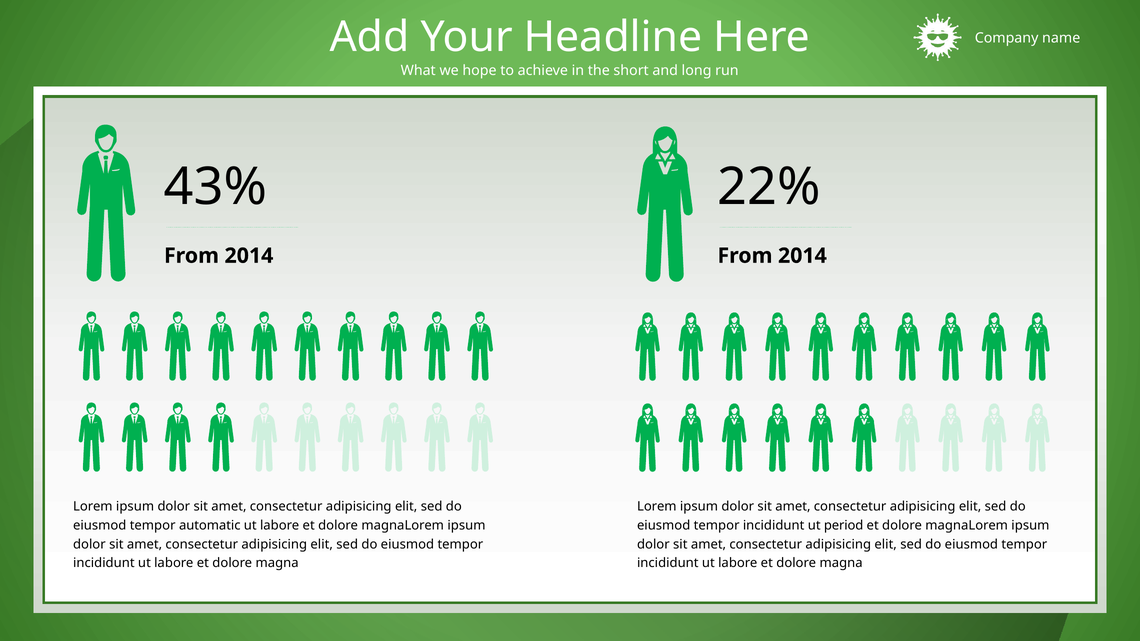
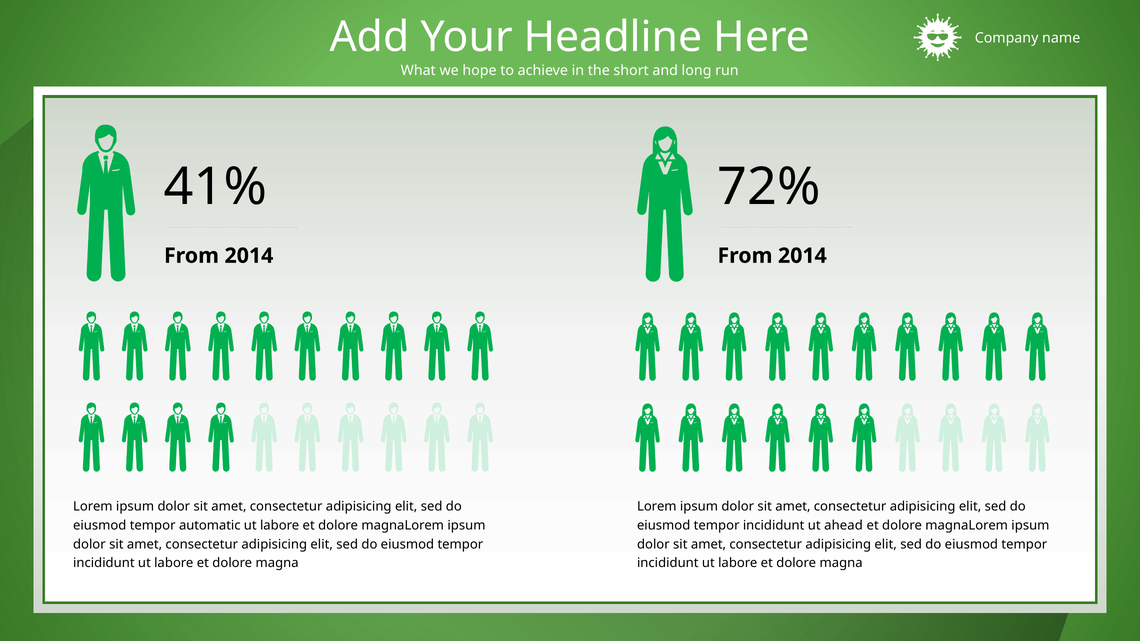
43%: 43% -> 41% (216, 187)
22%: 22% -> 72% (769, 187)
period: period -> ahead (844, 526)
